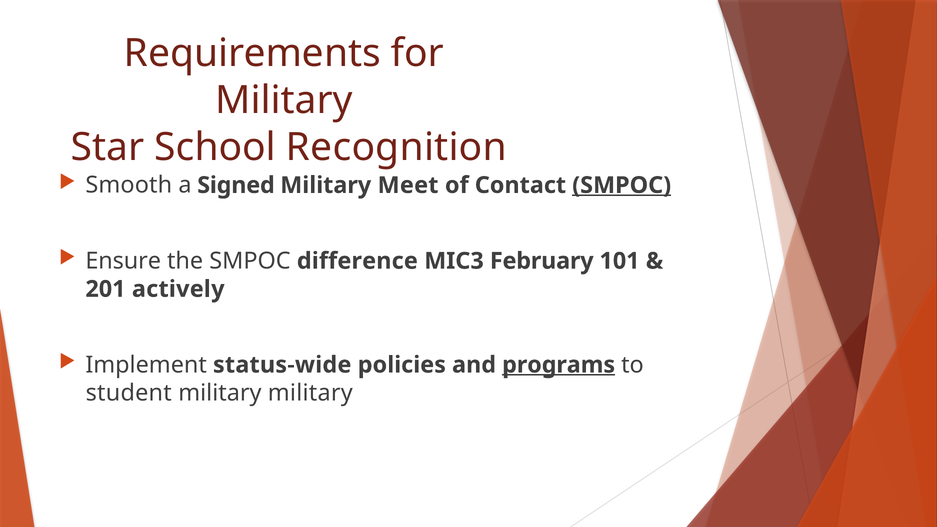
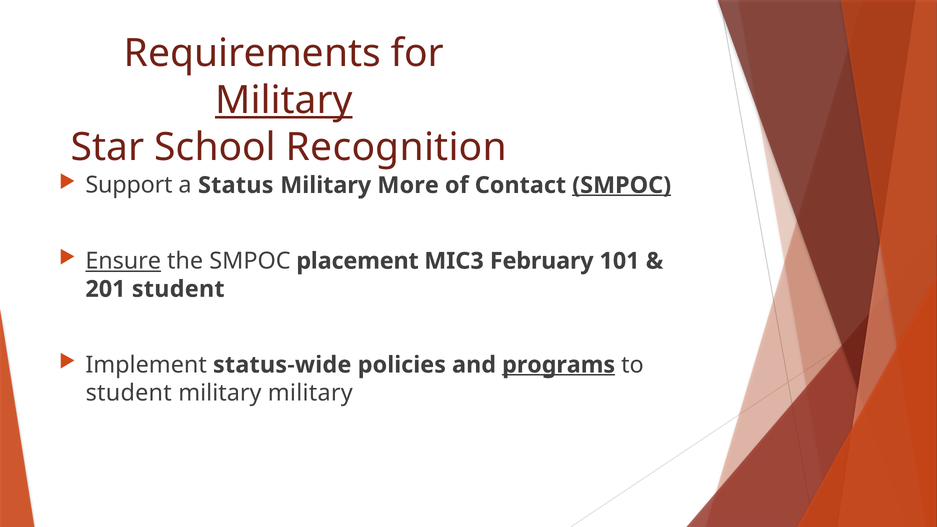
Military underline: none -> present (284, 100)
Smooth: Smooth -> Support (129, 185)
Signed: Signed -> Status (236, 185)
Meet: Meet -> More (408, 185)
Ensure underline: none -> present (123, 261)
difference: difference -> placement (358, 261)
201 actively: actively -> student (178, 289)
